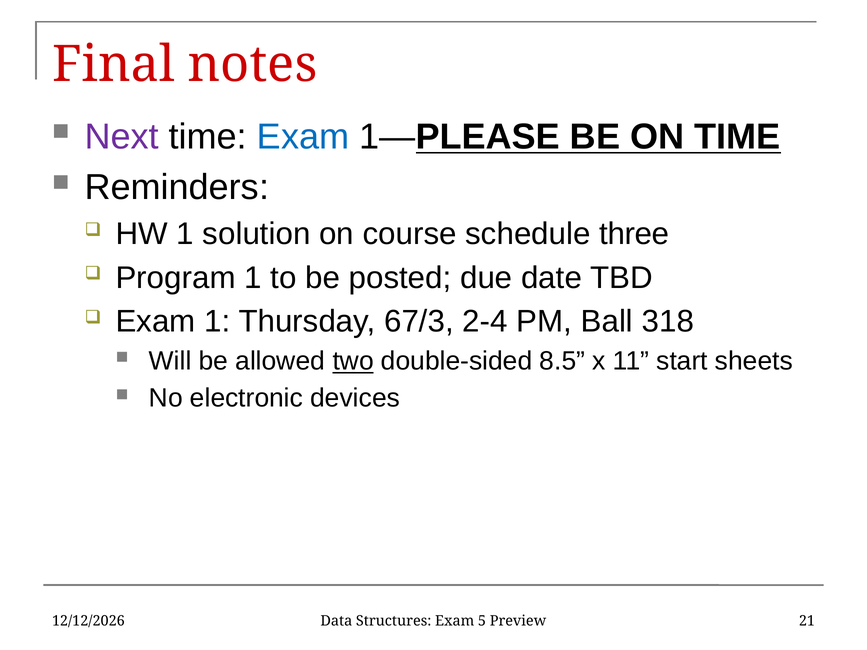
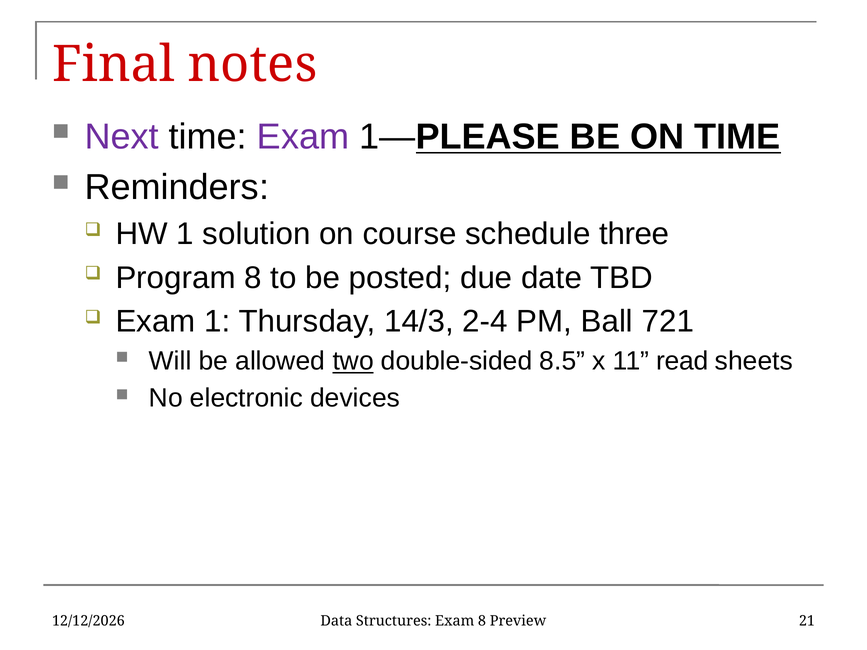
Exam colour: blue -> purple (303, 137)
Program 1: 1 -> 8 (253, 278)
67/3: 67/3 -> 14/3 (419, 322)
318: 318 -> 721 (668, 322)
start: start -> read (682, 361)
Exam 5: 5 -> 8 (482, 621)
